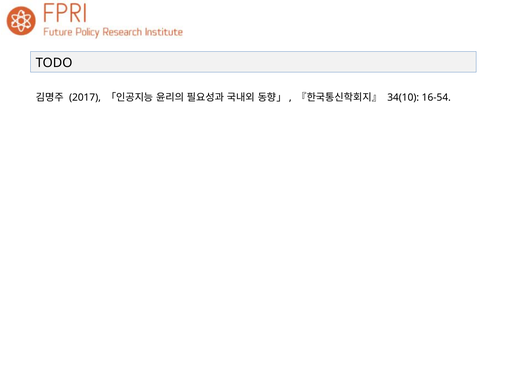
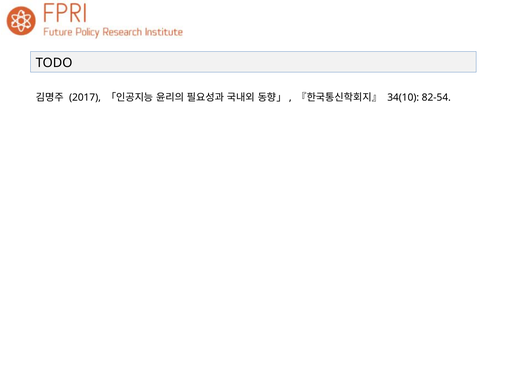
16-54: 16-54 -> 82-54 (436, 98)
